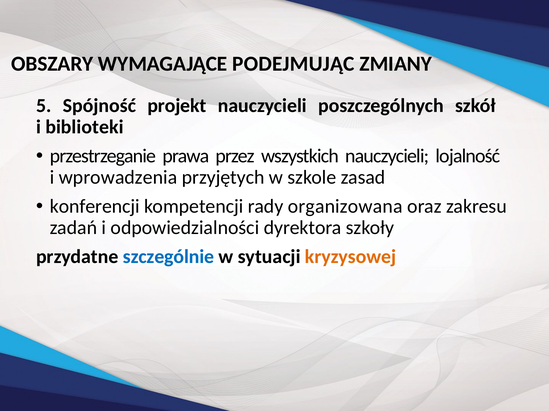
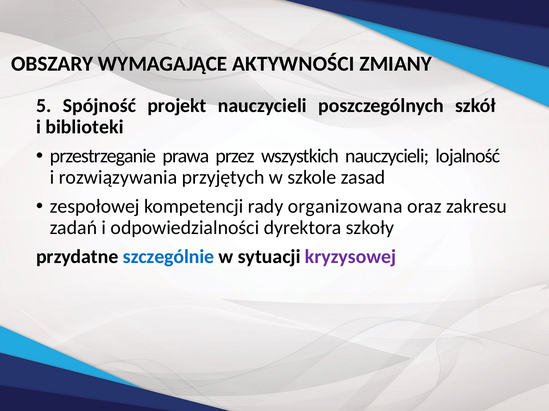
PODEJMUJĄC: PODEJMUJĄC -> AKTYWNOŚCI (293, 64)
wprowadzenia: wprowadzenia -> rozwiązywania (118, 178)
konferencji: konferencji -> zespołowej (95, 207)
kryzysowej colour: orange -> purple (351, 257)
